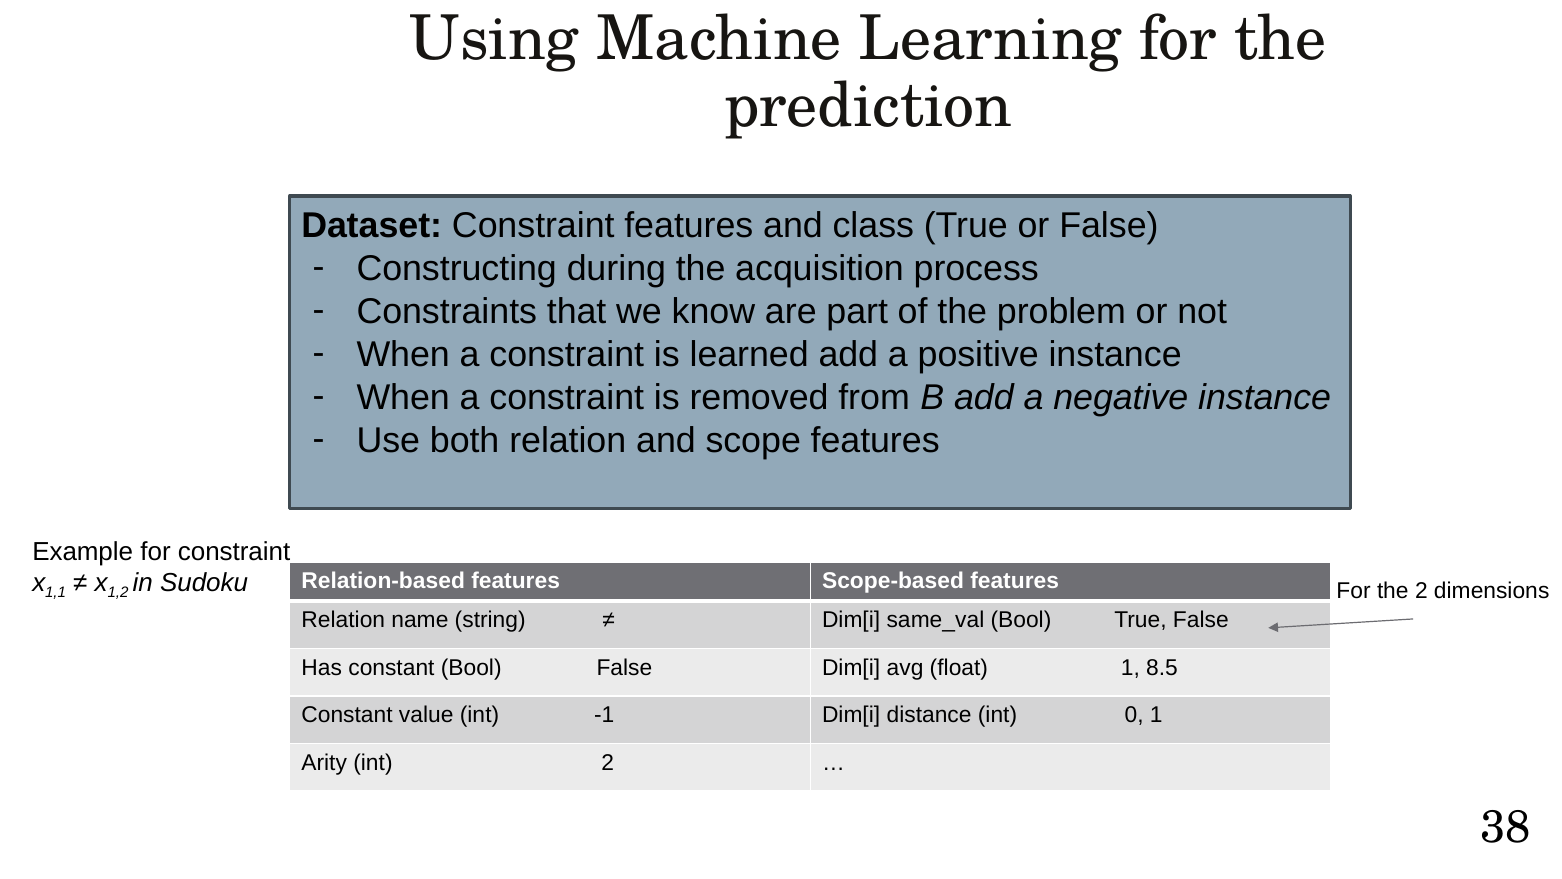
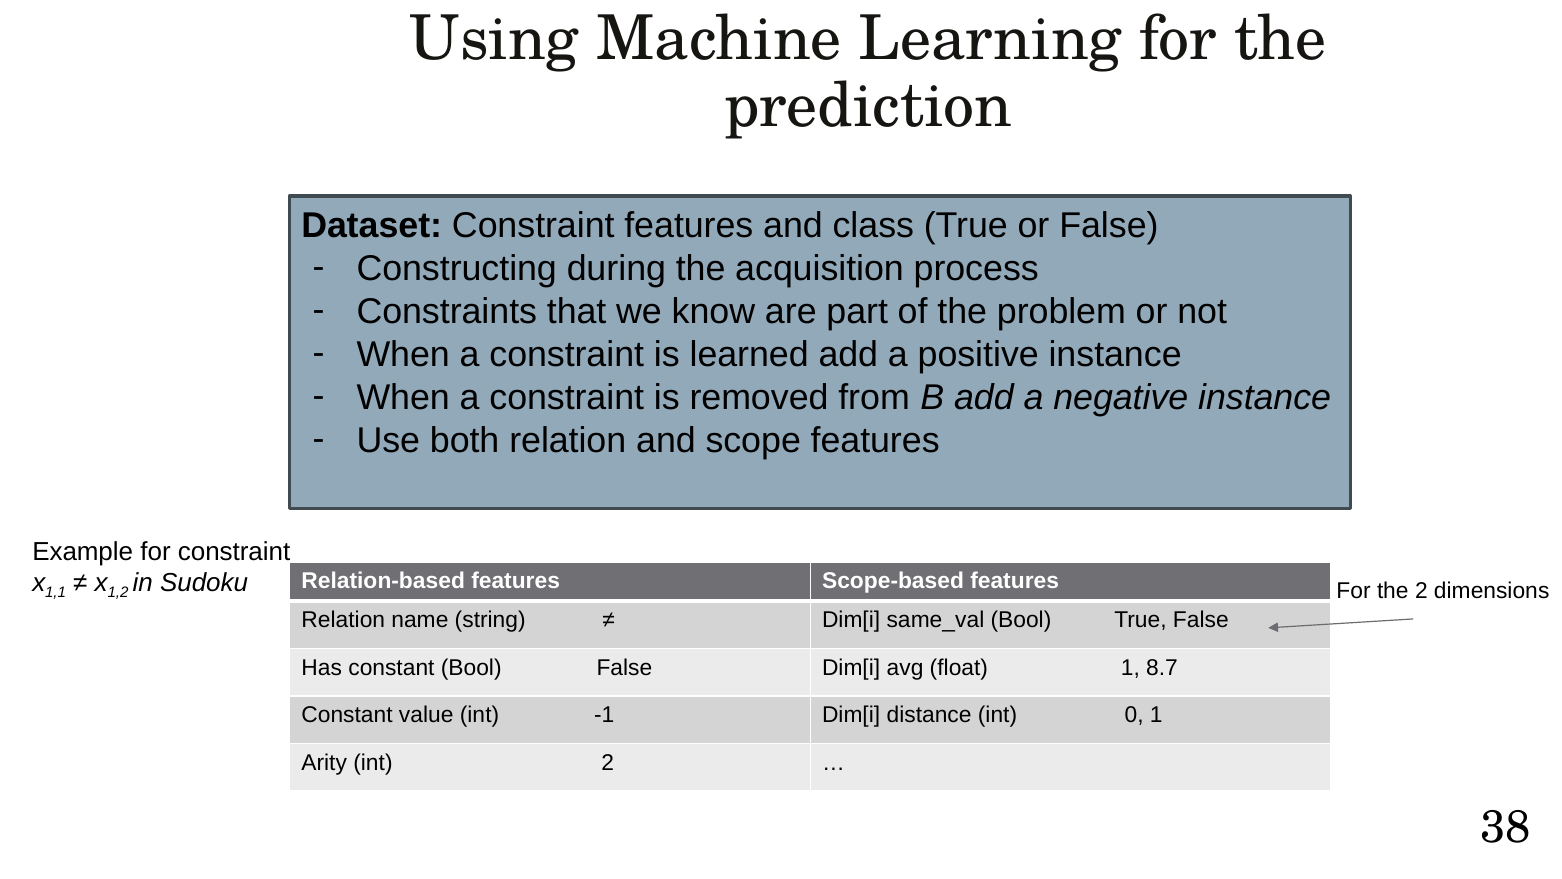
8.5: 8.5 -> 8.7 (1162, 667)
